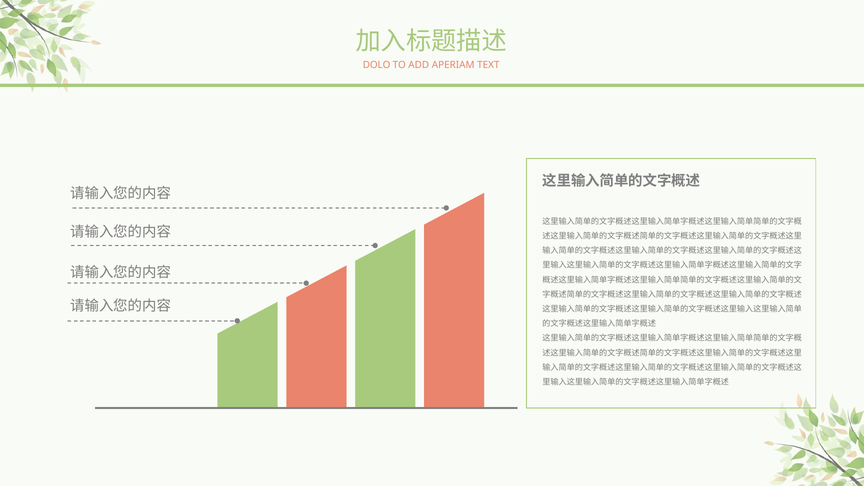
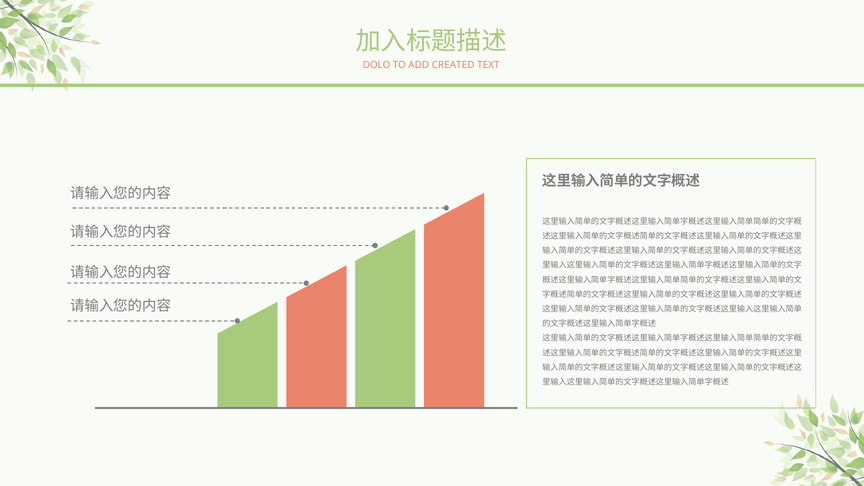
APERIAM: APERIAM -> CREATED (453, 65)
